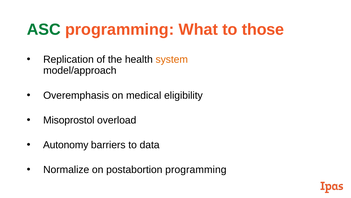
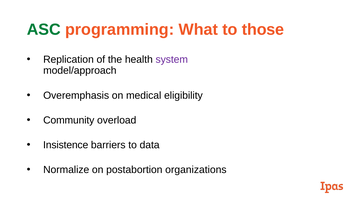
system colour: orange -> purple (172, 59)
Misoprostol: Misoprostol -> Community (69, 120)
Autonomy: Autonomy -> Insistence (66, 144)
postabortion programming: programming -> organizations (196, 169)
